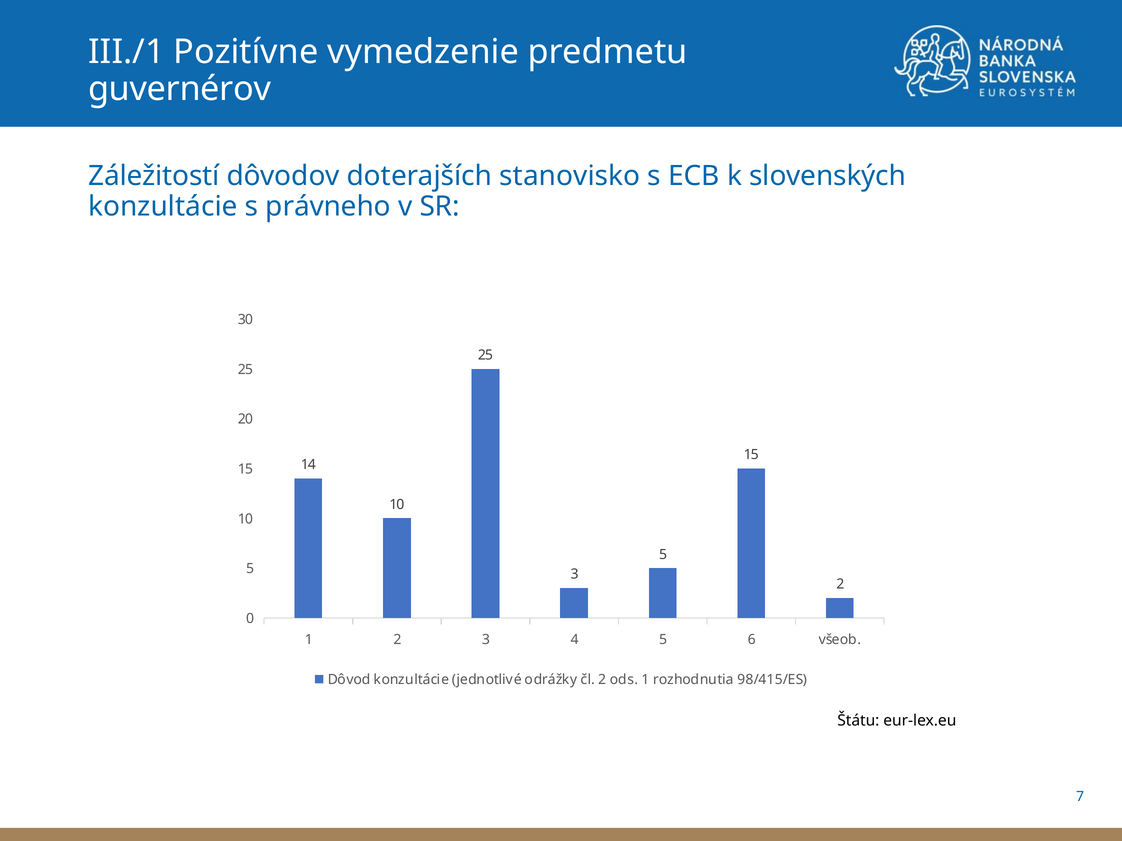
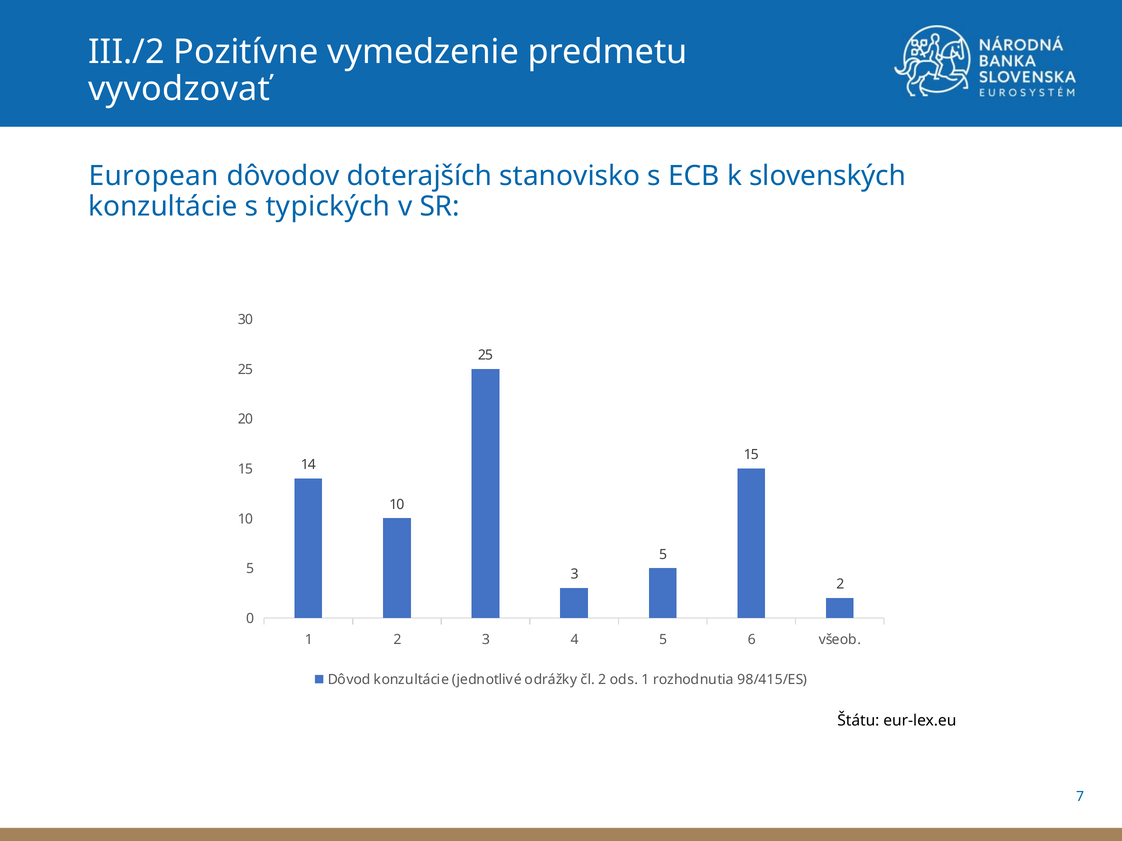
III./1: III./1 -> III./2 (127, 52)
guvernérov: guvernérov -> vyvodzovať (179, 89)
Záležitostí: Záležitostí -> European (154, 176)
právneho: právneho -> typických (328, 206)
